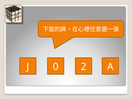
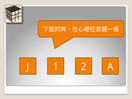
0: 0 -> 1 (56, 67)
